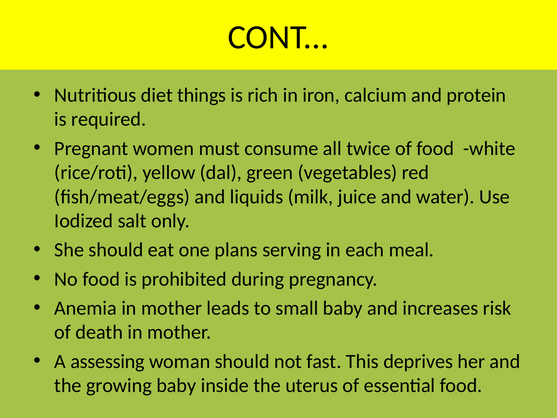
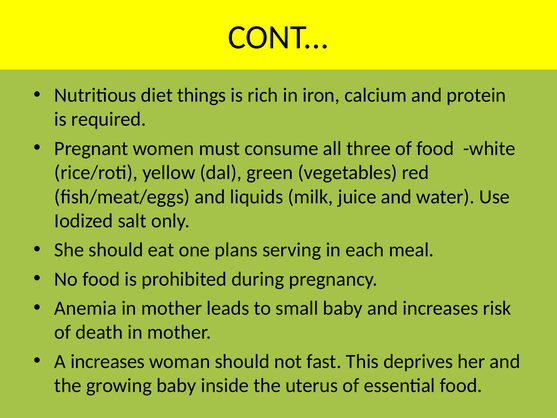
twice: twice -> three (369, 148)
A assessing: assessing -> increases (108, 361)
